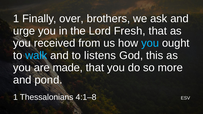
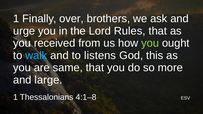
Fresh: Fresh -> Rules (130, 31)
you colour: light blue -> light green (150, 43)
made: made -> same (68, 68)
pond: pond -> large (48, 80)
